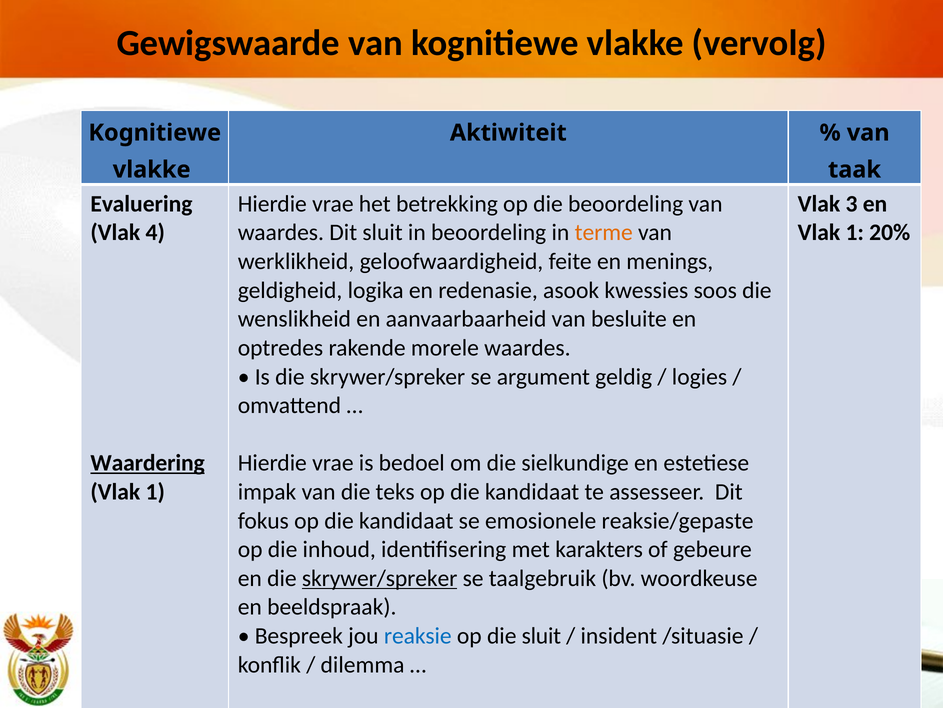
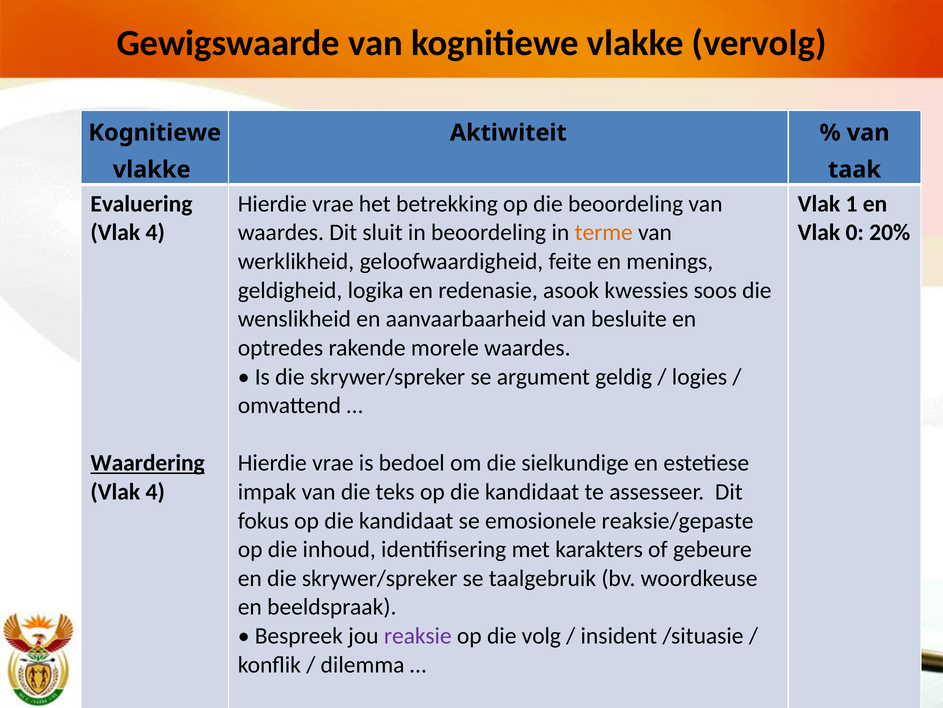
3: 3 -> 1 (852, 204)
1: 1 -> 0 (855, 232)
1: 1 -> 4 (155, 491)
skrywer/spreker underline: present -> none (380, 578)
reaksie colour: blue -> purple (418, 635)
die sluit: sluit -> volg (541, 635)
